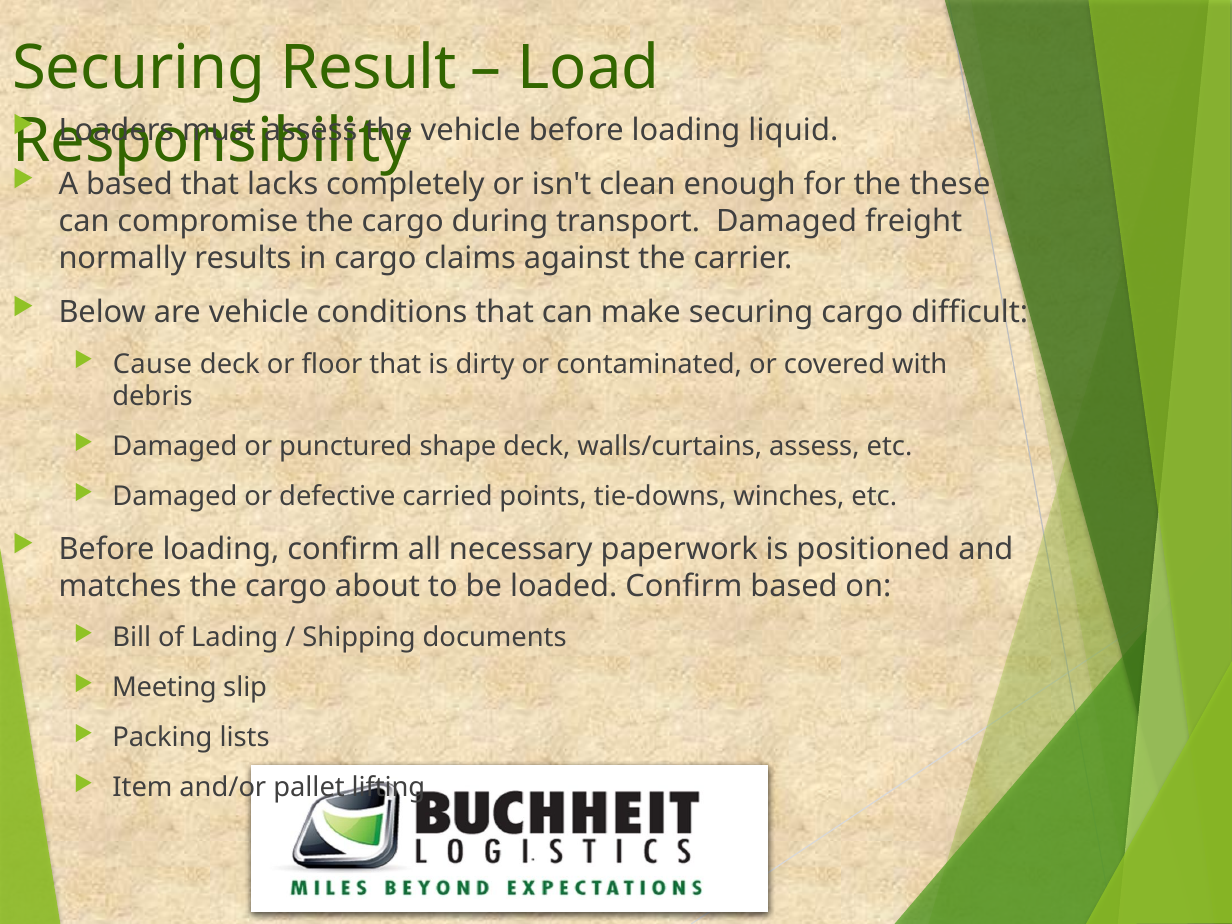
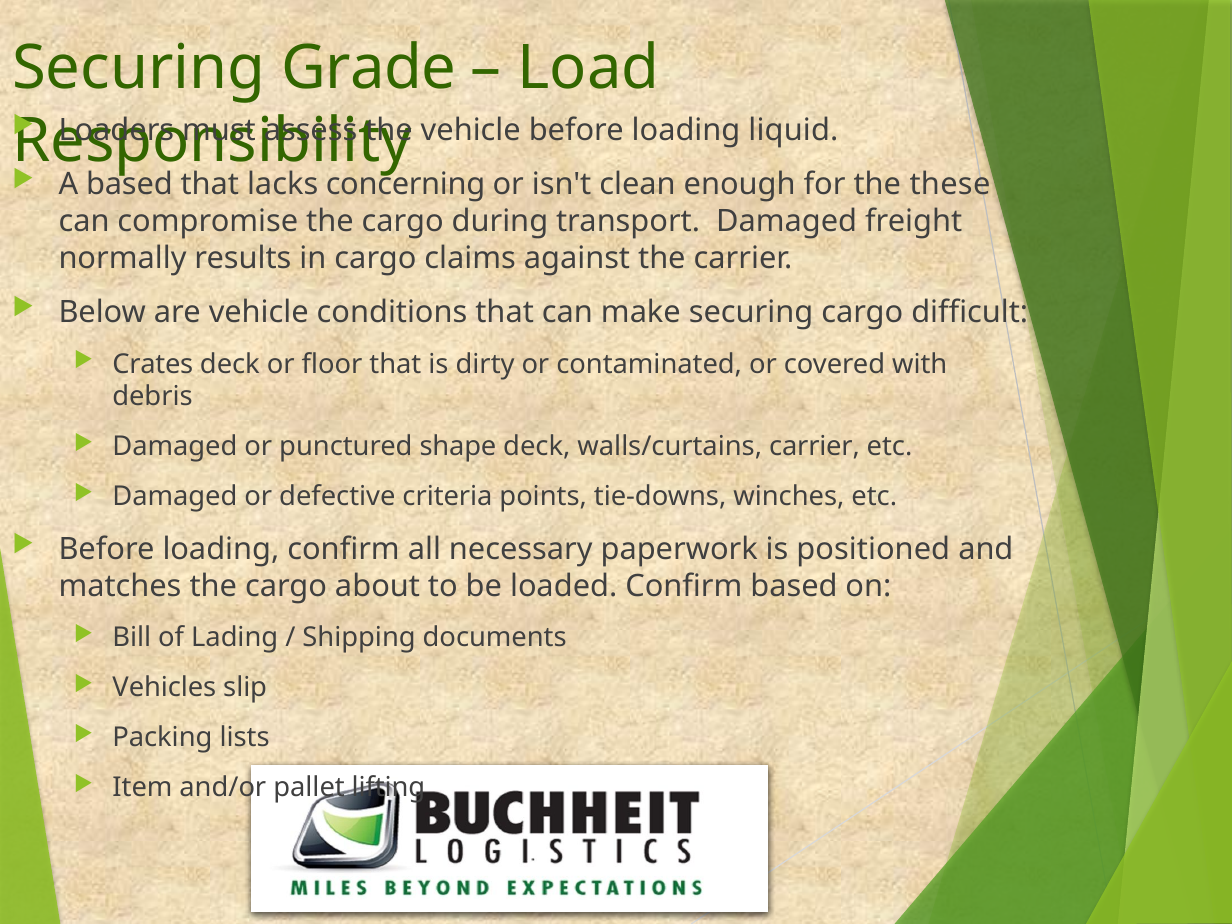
Result: Result -> Grade (369, 68)
completely: completely -> concerning (406, 184)
Cause: Cause -> Crates (153, 364)
walls/curtains assess: assess -> carrier (814, 447)
carried: carried -> criteria (448, 497)
Meeting: Meeting -> Vehicles (164, 688)
